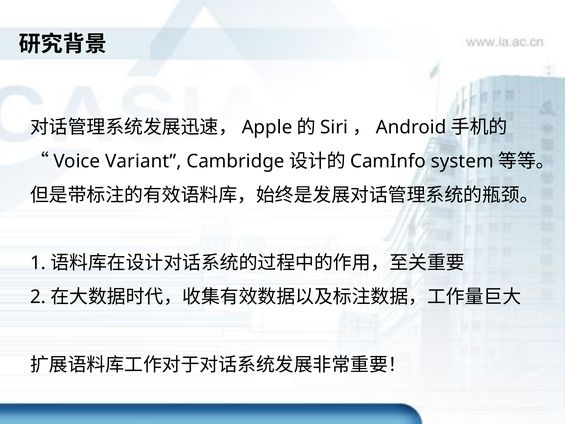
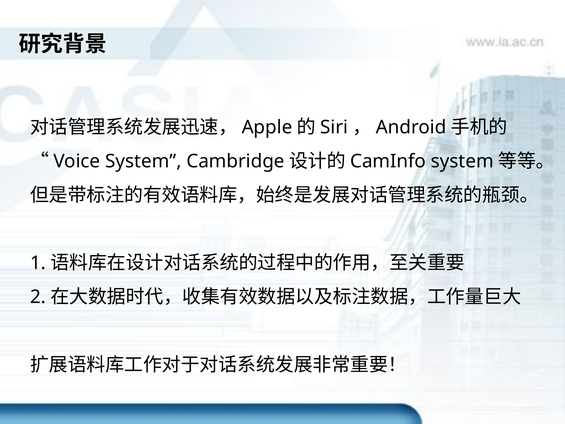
Variant: Variant -> System (143, 161)
